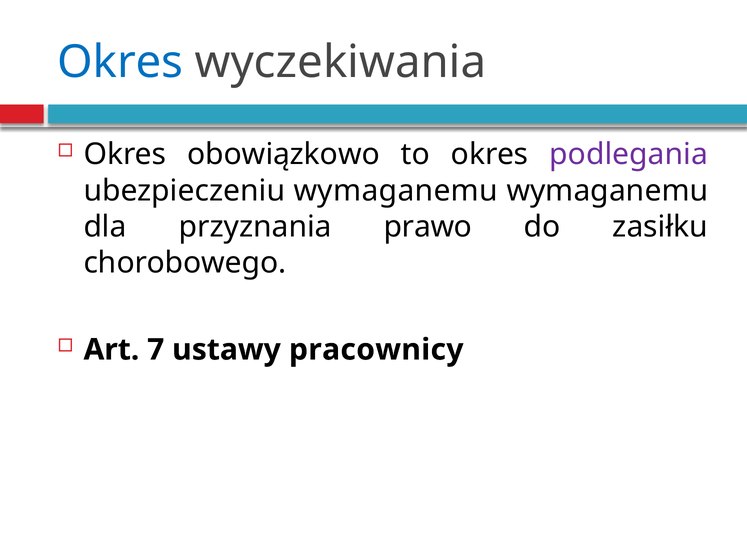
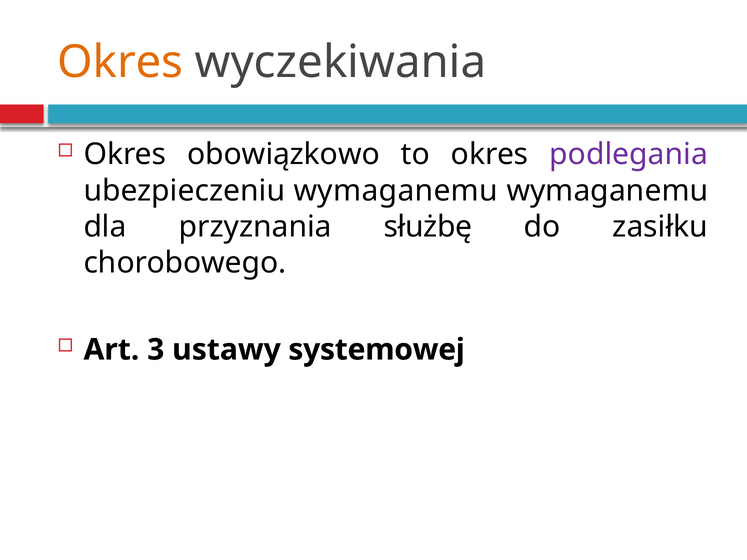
Okres colour: blue -> orange (120, 62)
prawo: prawo -> służbę (428, 227)
7: 7 -> 3 (156, 350)
pracownicy: pracownicy -> systemowej (377, 350)
